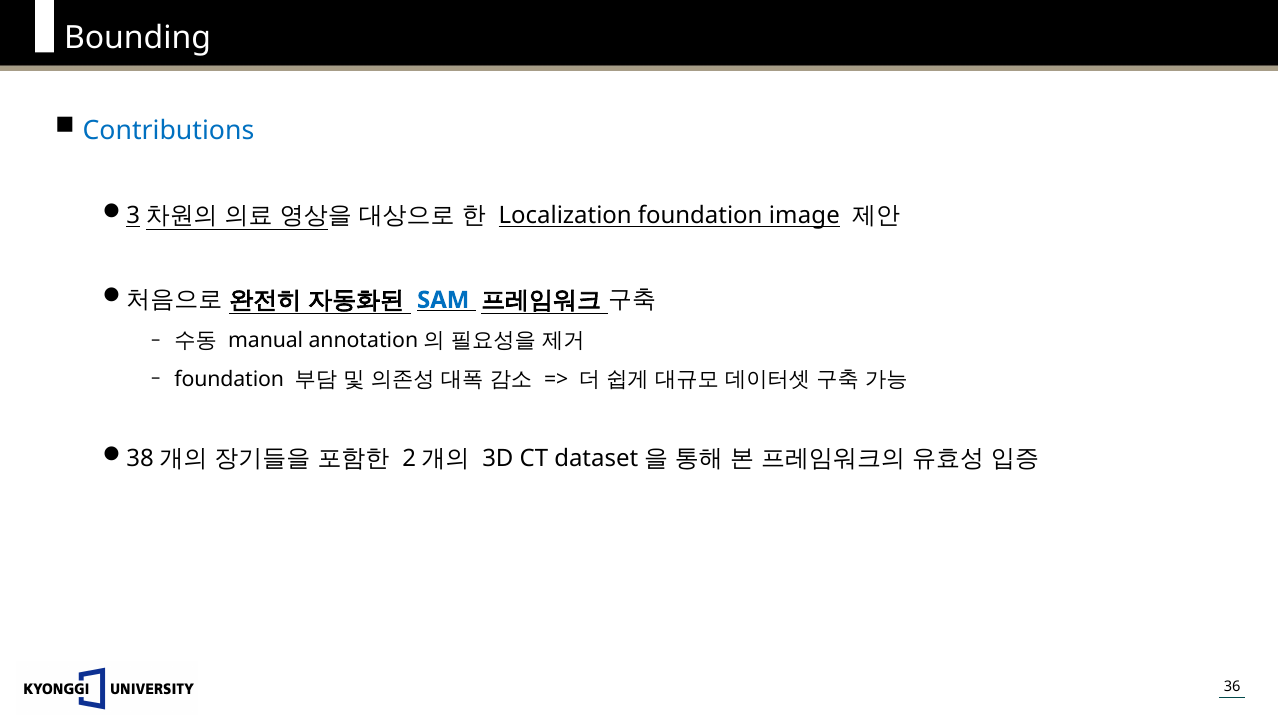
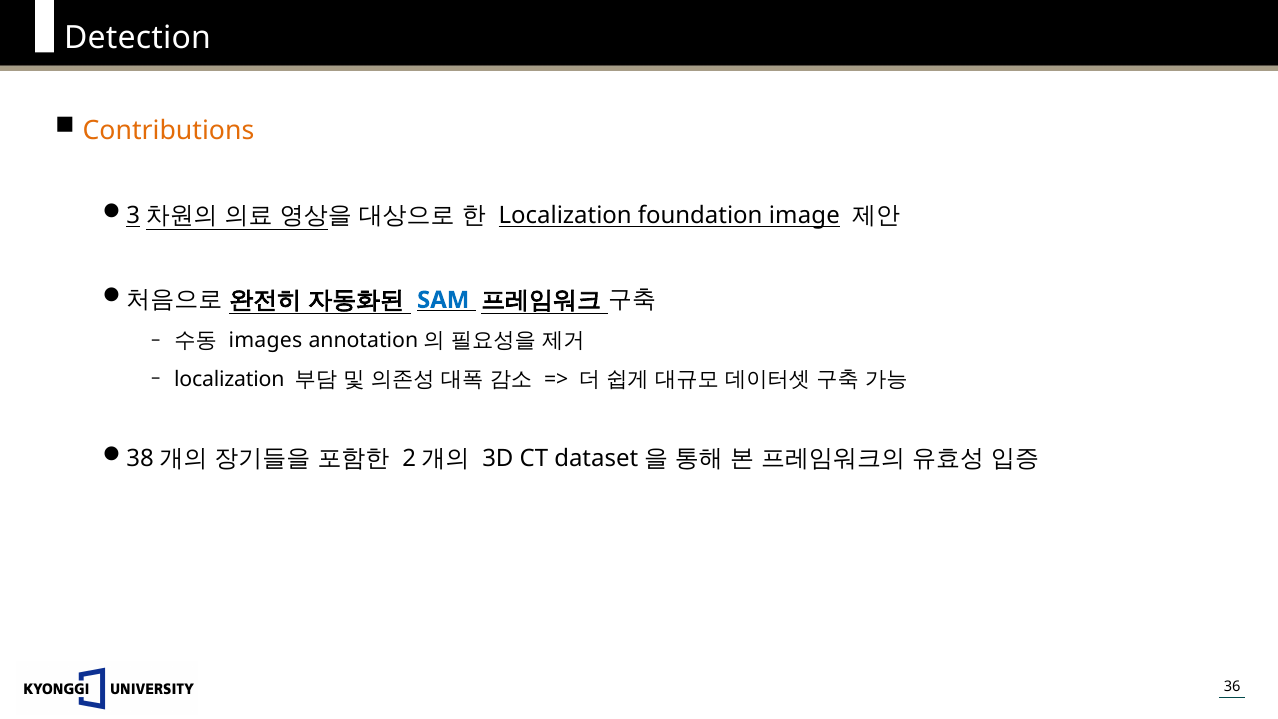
Bounding: Bounding -> Detection (137, 38)
Contributions colour: blue -> orange (168, 130)
manual: manual -> images (265, 340)
foundation: foundation -> localization (229, 379)
